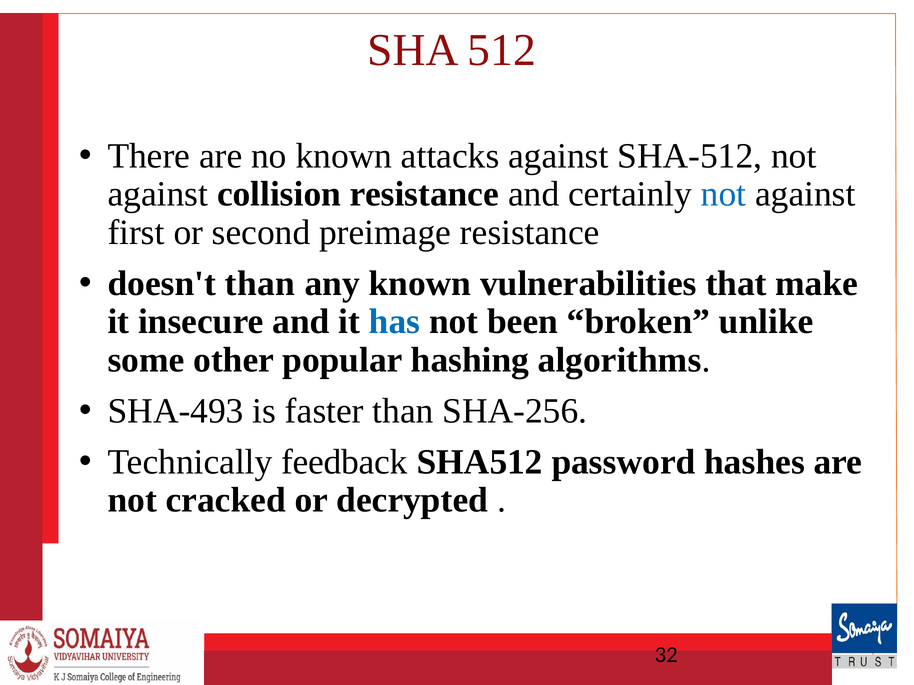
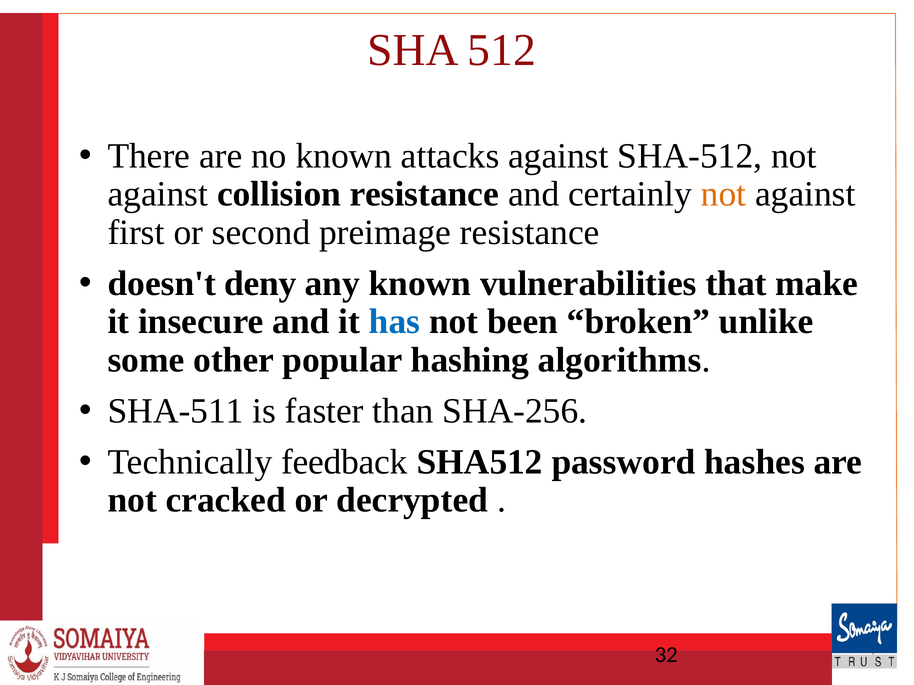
not colour: blue -> orange (724, 194)
doesn't than: than -> deny (260, 284)
SHA-493: SHA-493 -> SHA-511 (176, 411)
